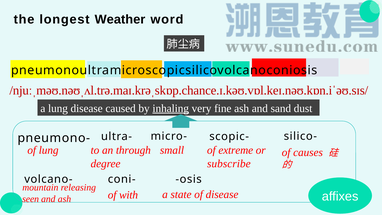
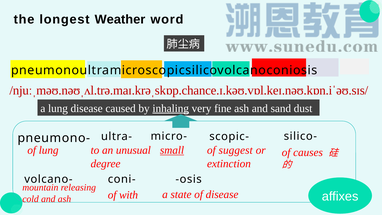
through: through -> unusual (133, 150)
small underline: none -> present (172, 150)
extreme: extreme -> suggest (236, 150)
subscribe: subscribe -> extinction (229, 164)
seen: seen -> cold (31, 199)
